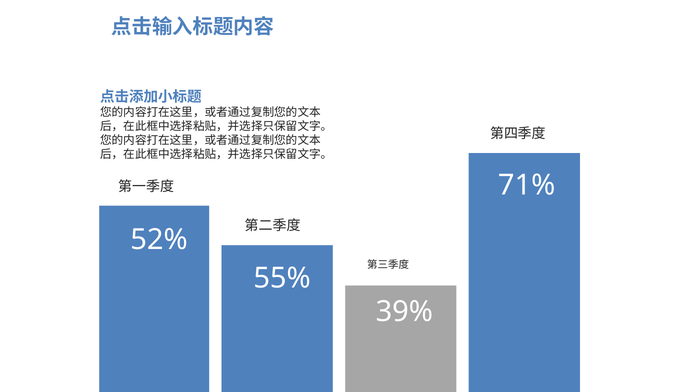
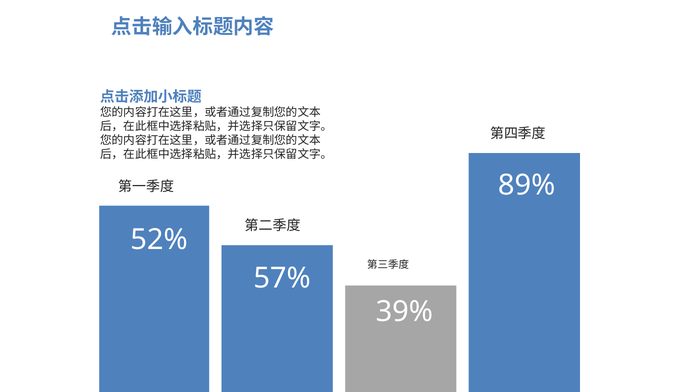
71%: 71% -> 89% (527, 185)
55%: 55% -> 57% (282, 278)
